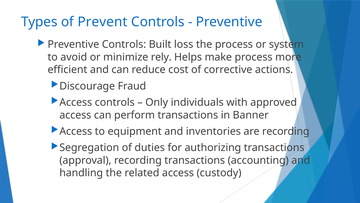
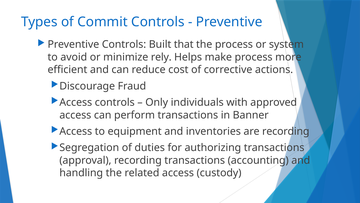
Prevent: Prevent -> Commit (103, 22)
loss: loss -> that (184, 44)
